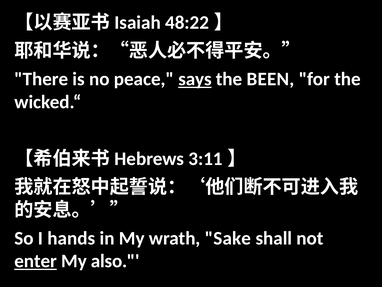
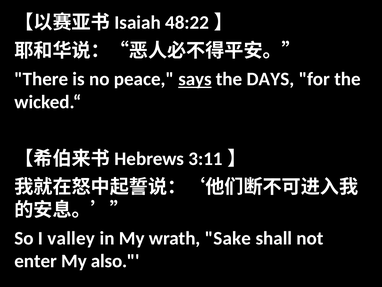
BEEN: BEEN -> DAYS (270, 79)
hands: hands -> valley (71, 238)
enter underline: present -> none (36, 261)
